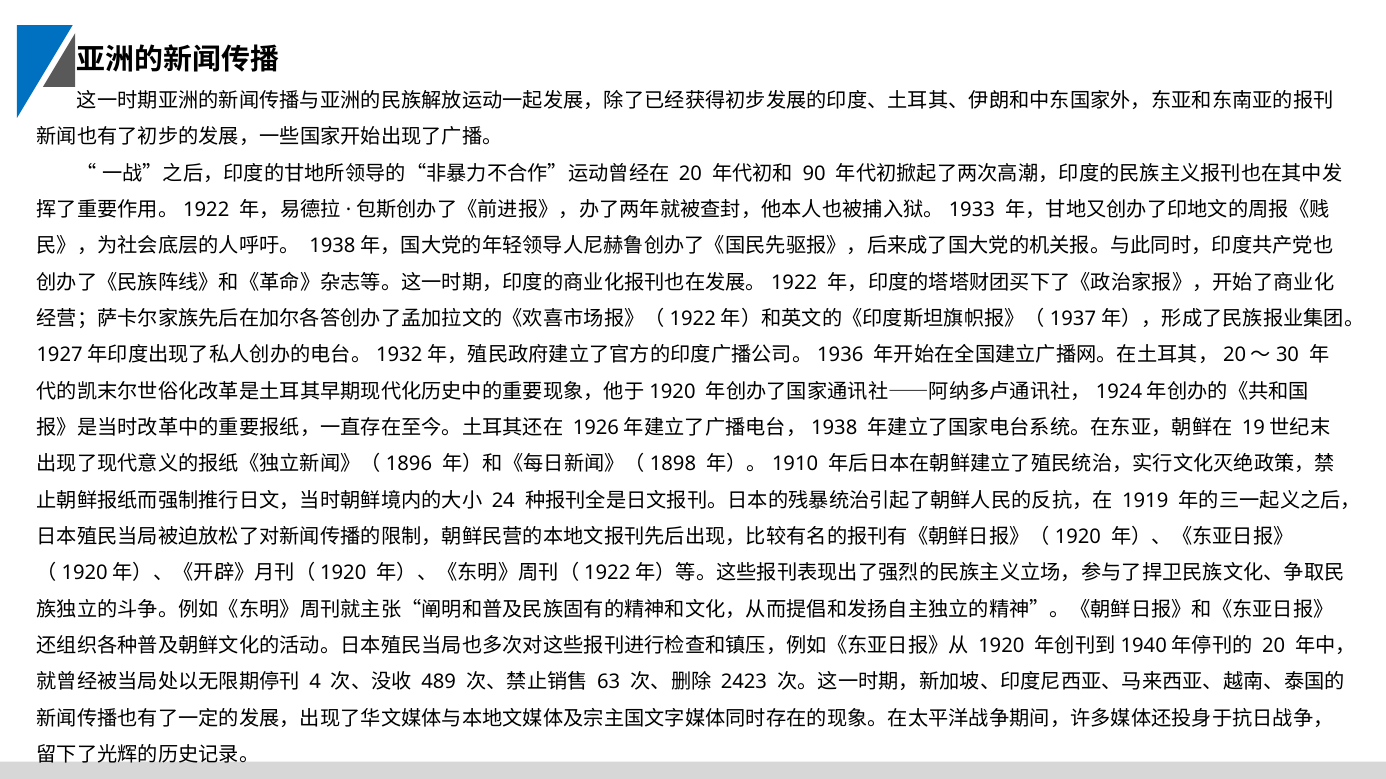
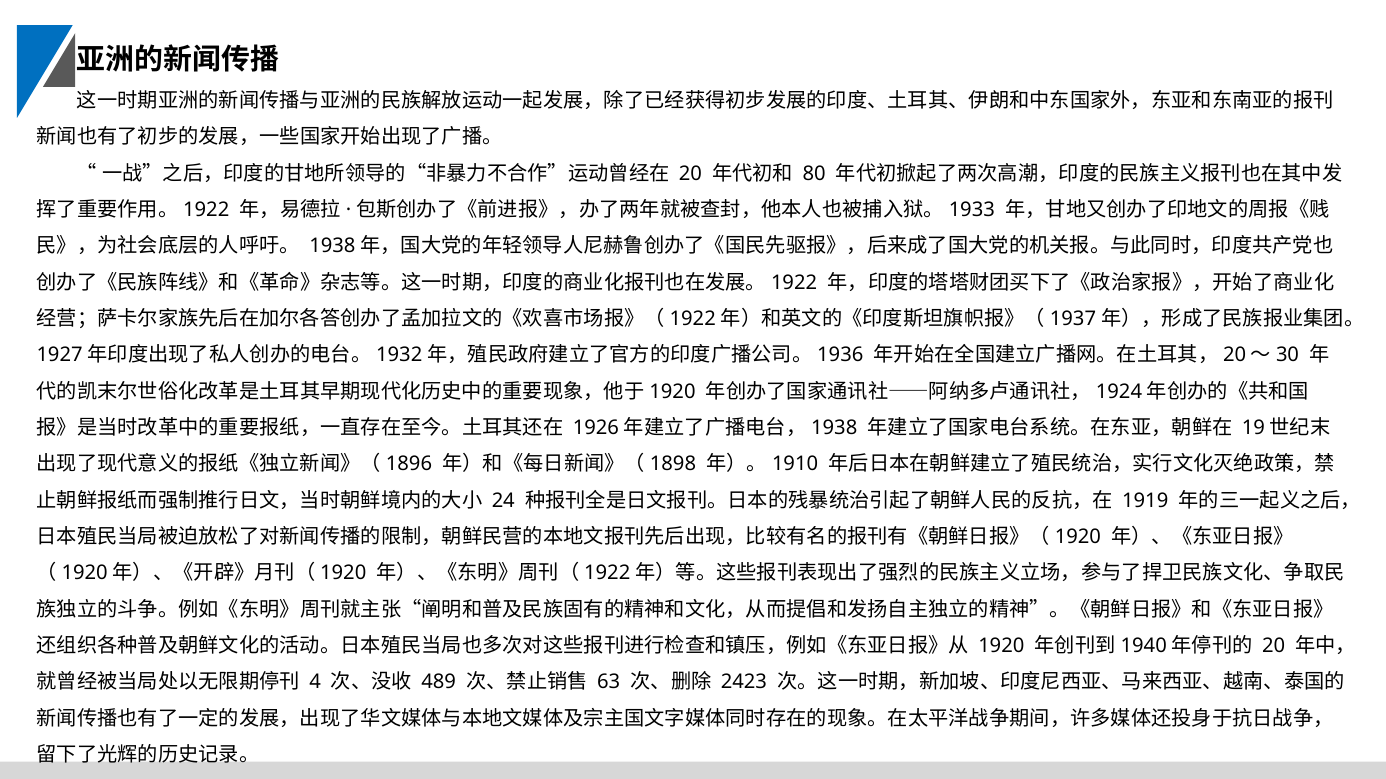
90: 90 -> 80 (814, 173)
